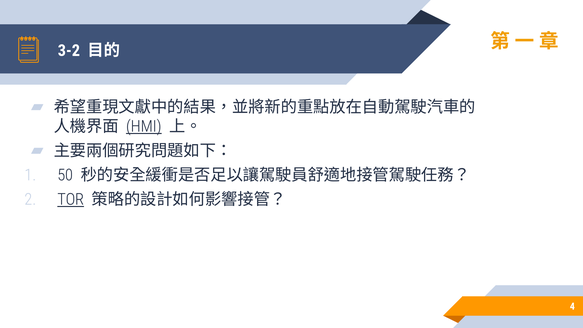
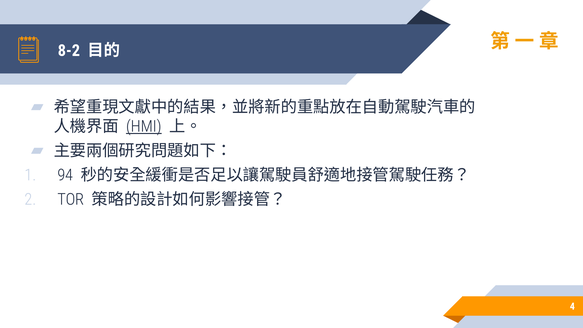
3-2: 3-2 -> 8-2 (69, 51)
50: 50 -> 94 (65, 175)
TOR underline: present -> none (71, 199)
